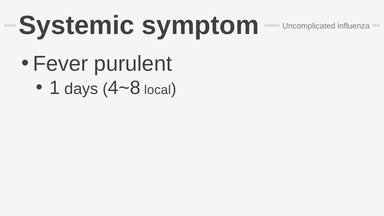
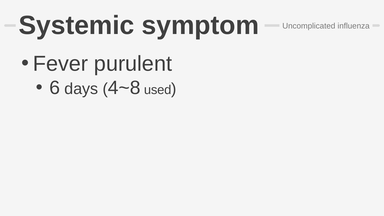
1: 1 -> 6 (55, 88)
local: local -> used (158, 90)
